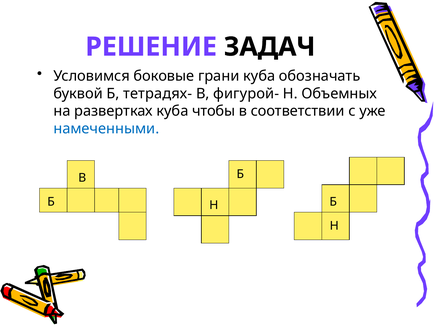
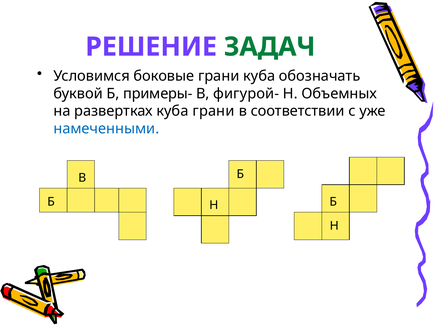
ЗАДАЧ colour: black -> green (270, 47)
тетрадях-: тетрадях- -> примеры- (158, 94)
куба чтобы: чтобы -> грани (214, 111)
